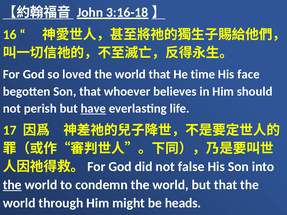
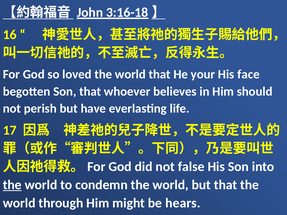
time: time -> your (203, 74)
have underline: present -> none (93, 109)
heads: heads -> hears (183, 203)
